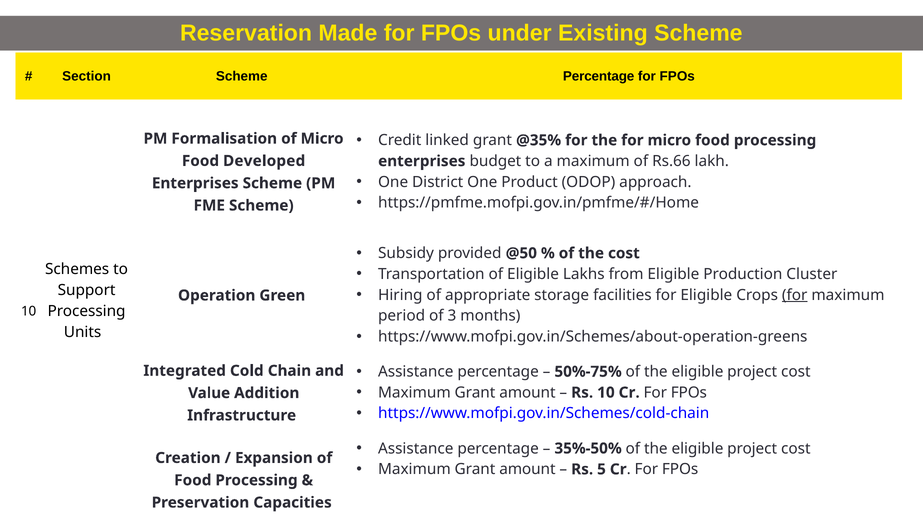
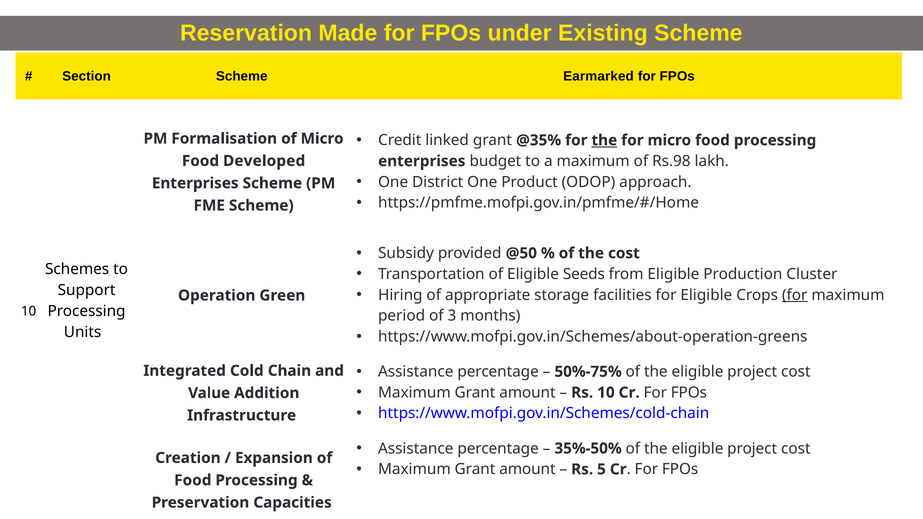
Scheme Percentage: Percentage -> Earmarked (599, 76)
the underline: none -> present (604, 140)
Rs.66: Rs.66 -> Rs.98 (671, 161)
Lakhs: Lakhs -> Seeds (584, 274)
